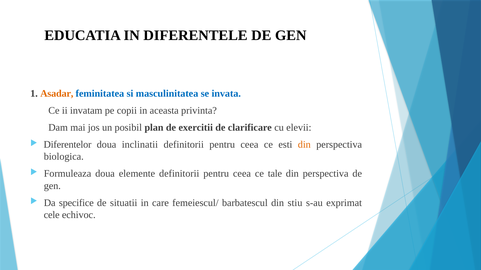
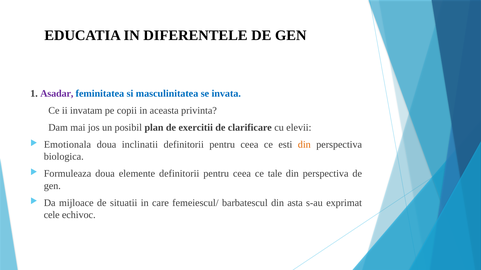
Asadar colour: orange -> purple (57, 94)
Diferentelor: Diferentelor -> Emotionala (67, 145)
specifice: specifice -> mijloace (76, 203)
stiu: stiu -> asta (295, 203)
